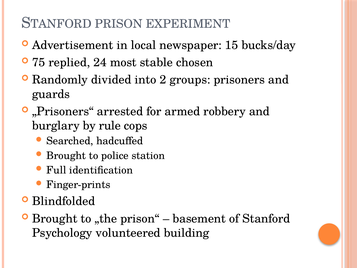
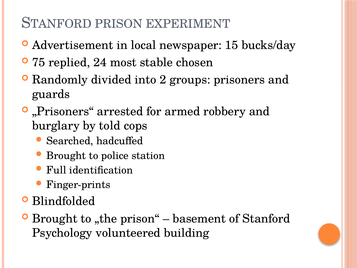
rule: rule -> told (110, 126)
